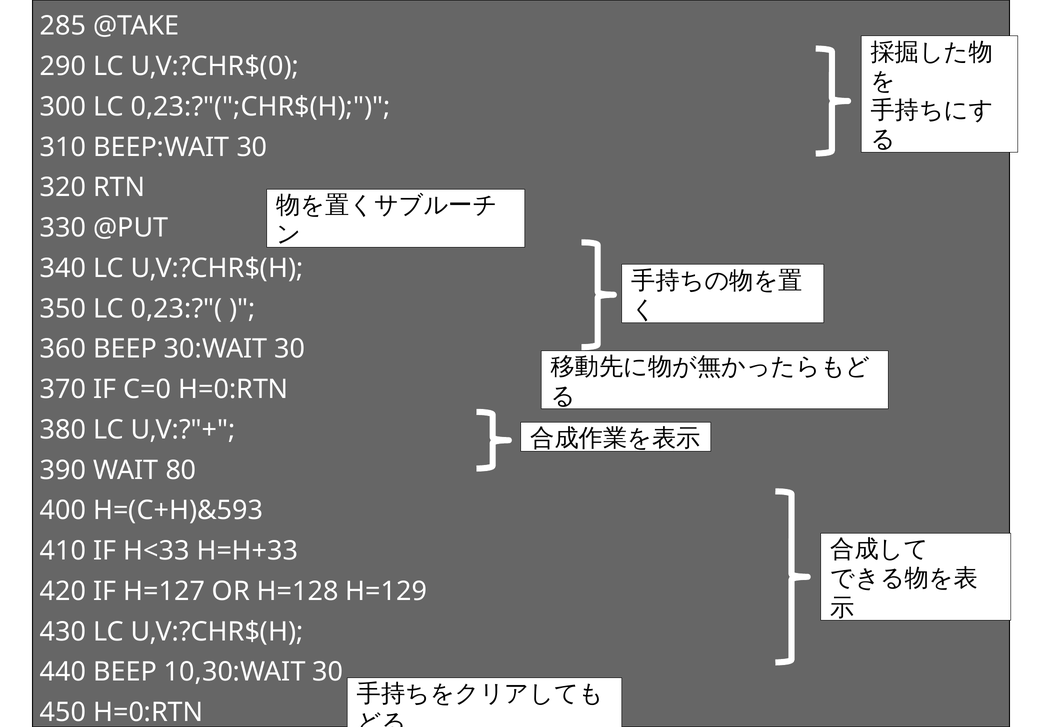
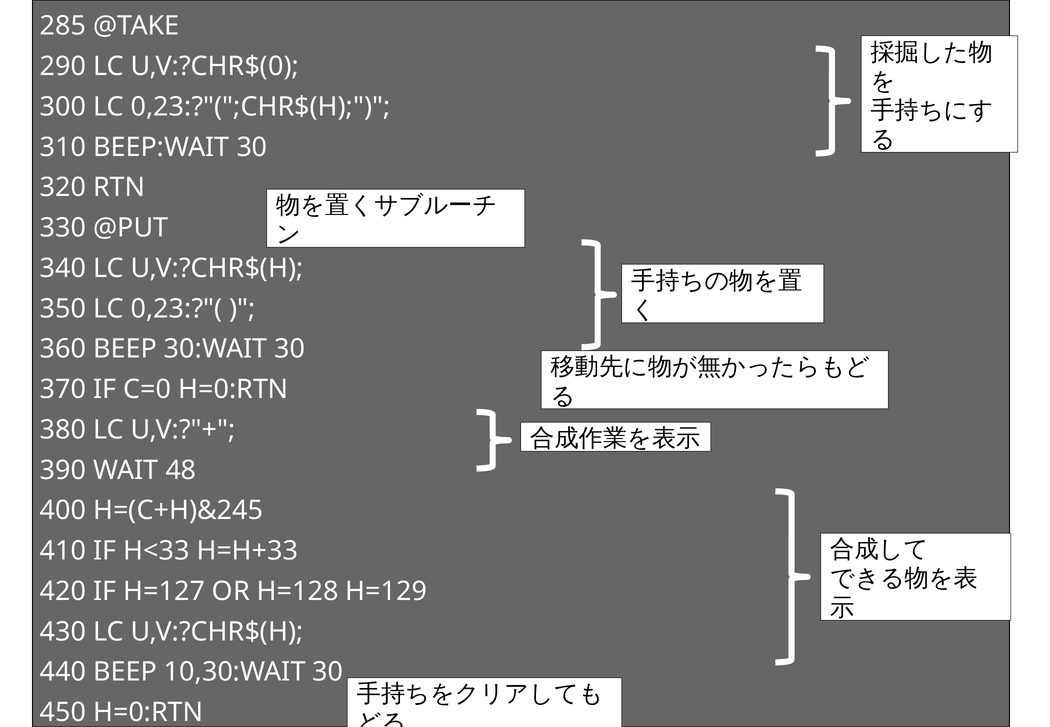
80: 80 -> 48 (181, 470)
H=(C+H)&593: H=(C+H)&593 -> H=(C+H)&245 (178, 511)
